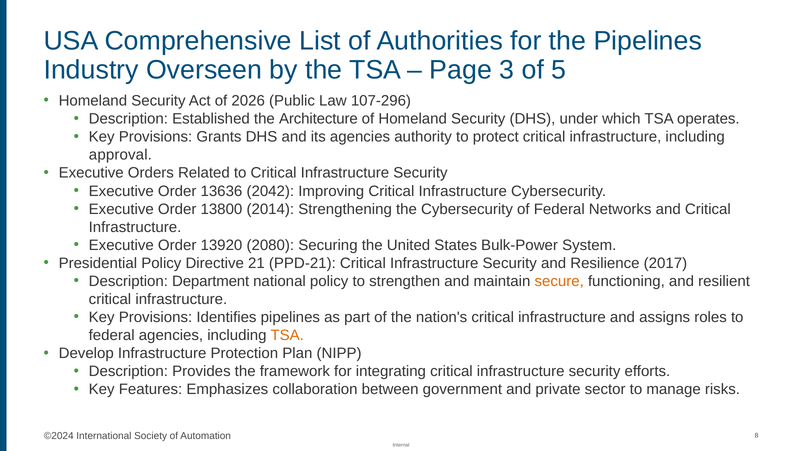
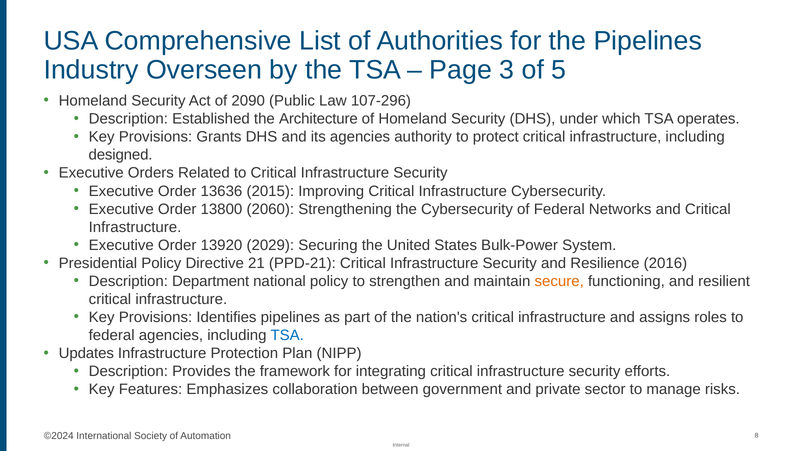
2026: 2026 -> 2090 (248, 101)
approval: approval -> designed (121, 155)
2042: 2042 -> 2015 (270, 191)
2014: 2014 -> 2060 (270, 209)
2080: 2080 -> 2029 (270, 245)
2017: 2017 -> 2016 (665, 263)
TSA colour: orange -> blue (287, 335)
Develop: Develop -> Updates (86, 353)
